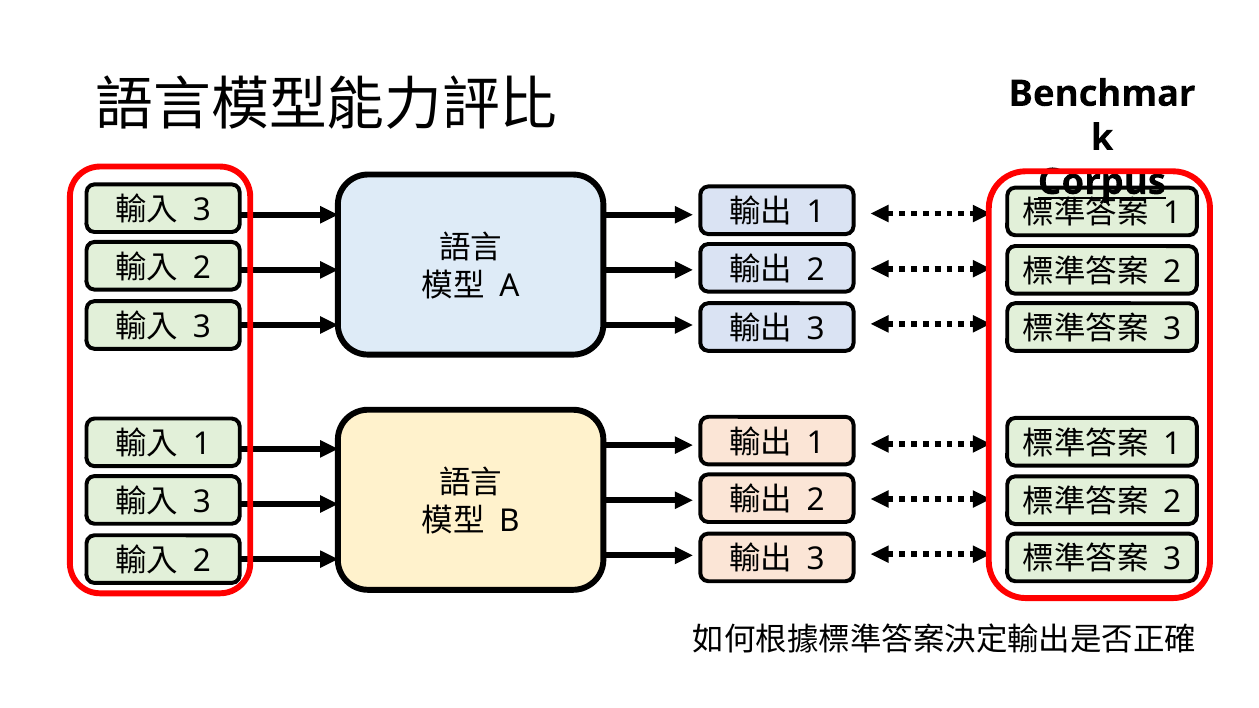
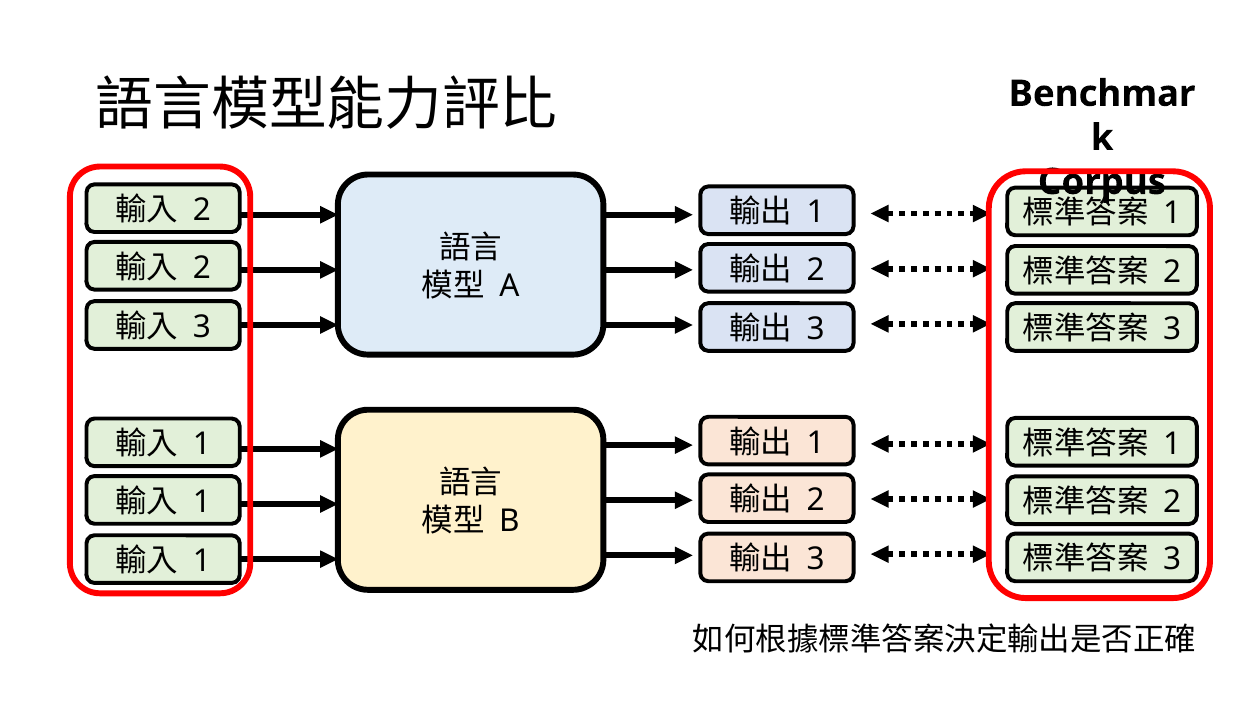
Corpus underline: present -> none (1102, 182)
3: 3 -> 2 (202, 210)
3: 3 -> 1 (202, 502)
2: 2 -> 1 (202, 561)
